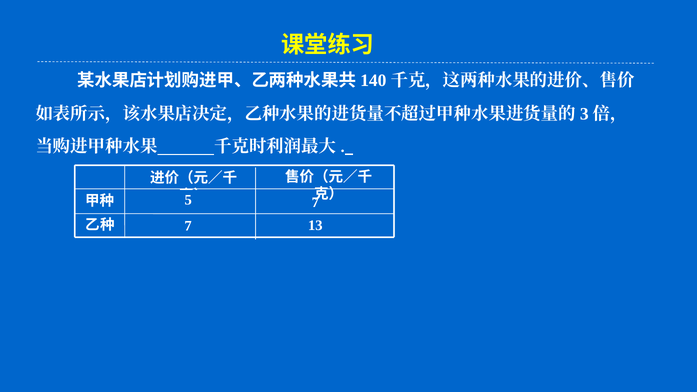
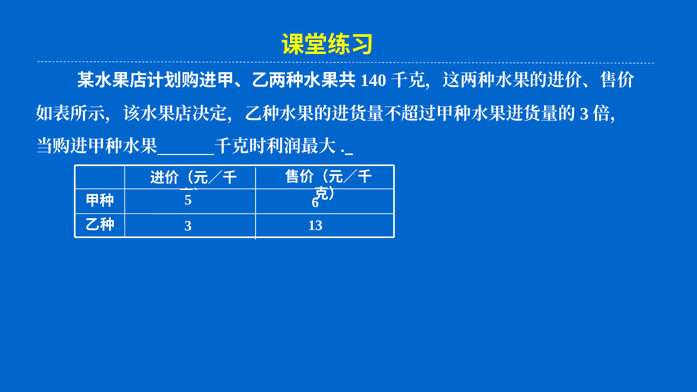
7: 7 -> 6 (315, 203)
7: 7 -> 3 (188, 226)
